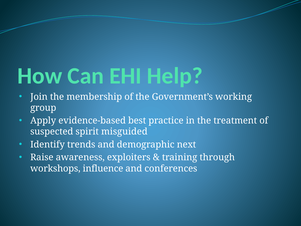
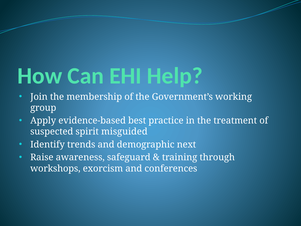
exploiters: exploiters -> safeguard (129, 157)
influence: influence -> exorcism (103, 168)
